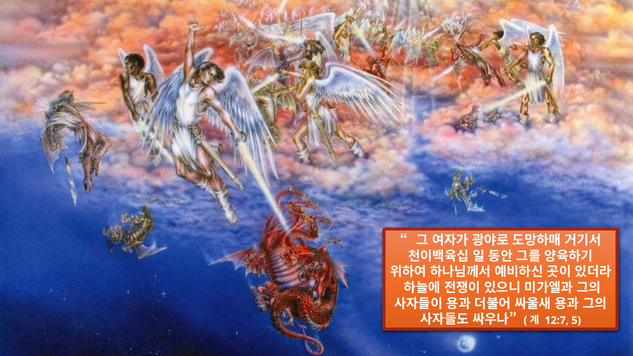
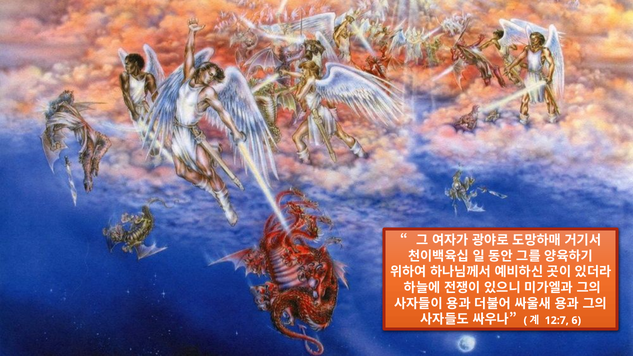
5: 5 -> 6 (576, 320)
